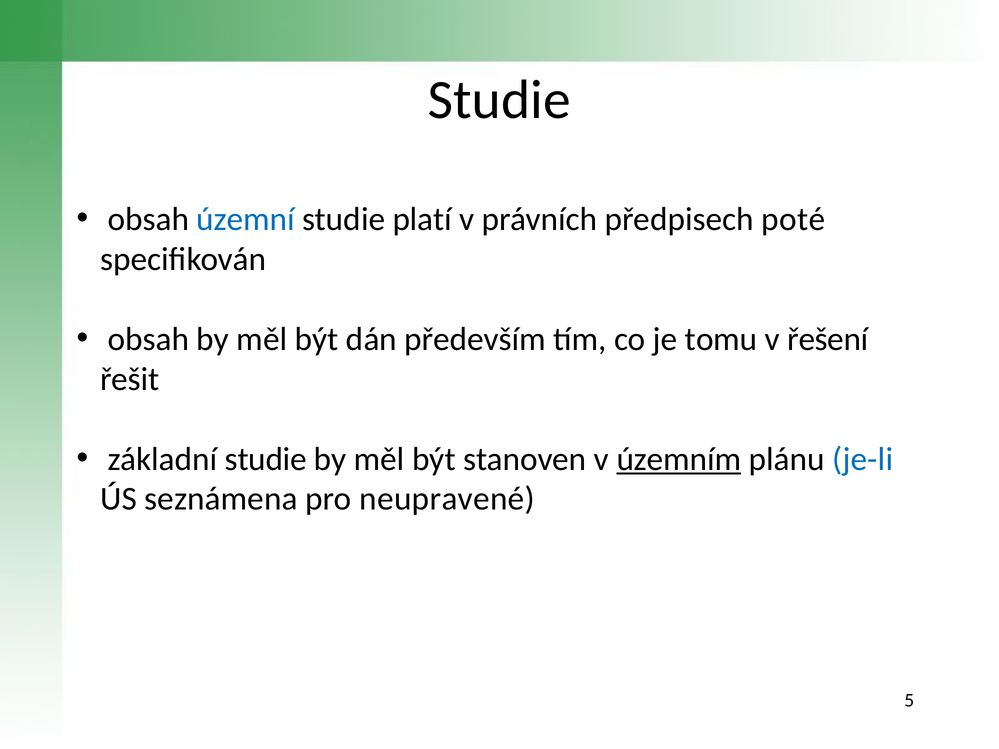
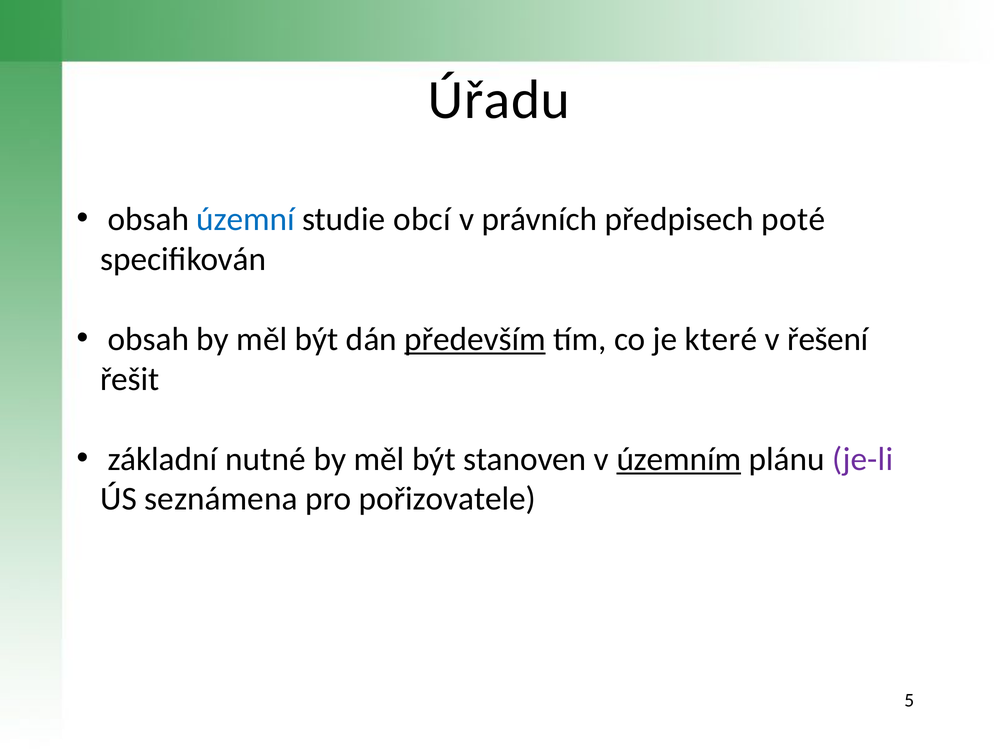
Studie: Studie -> Úřadu (499, 100)
platí: platí -> obcí (422, 219)
především underline: none -> present (475, 339)
tomu: tomu -> které (721, 339)
základní studie: studie -> nutné (266, 459)
je-li colour: blue -> purple (863, 459)
neupravené: neupravené -> pořizovatele (447, 499)
